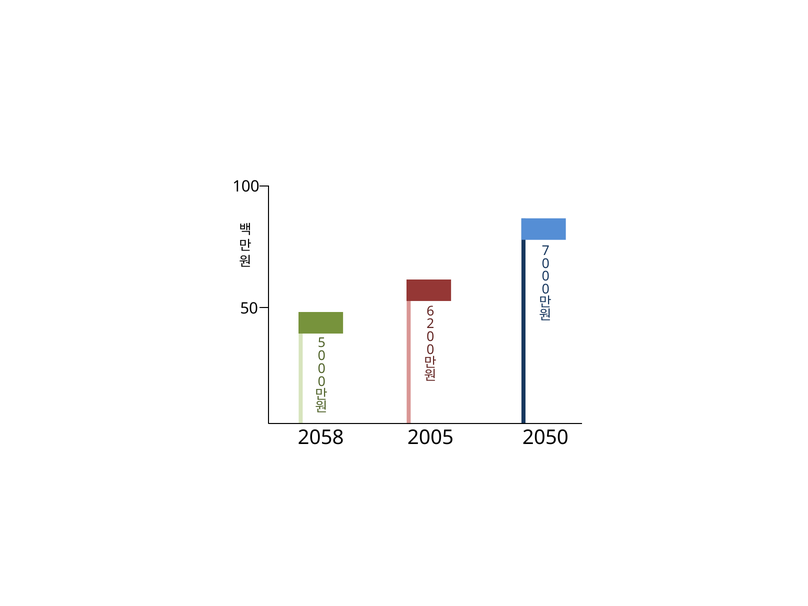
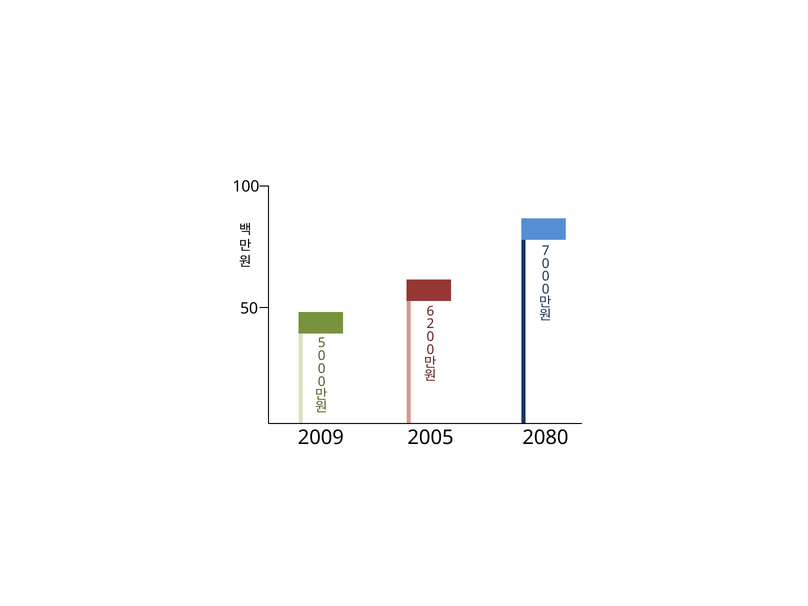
2058: 2058 -> 2009 (321, 438)
2050: 2050 -> 2080 (545, 438)
